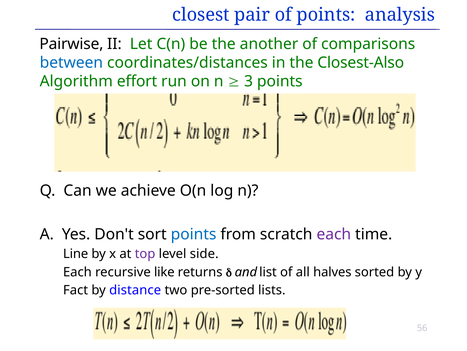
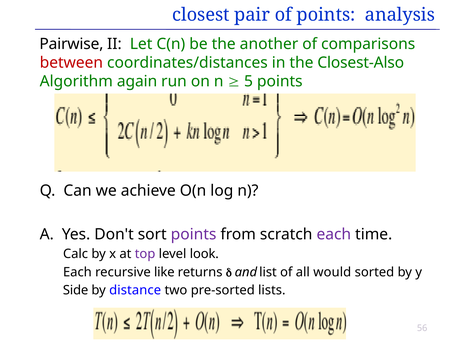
between colour: blue -> red (71, 63)
effort: effort -> again (137, 81)
3: 3 -> 5 (248, 81)
points colour: blue -> purple (194, 234)
Line: Line -> Calc (76, 253)
side: side -> look (204, 253)
halves: halves -> would (332, 271)
Fact: Fact -> Side (76, 290)
